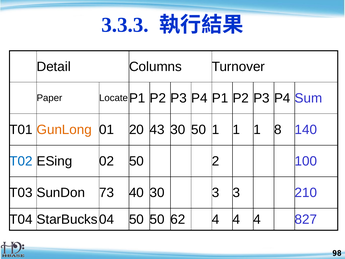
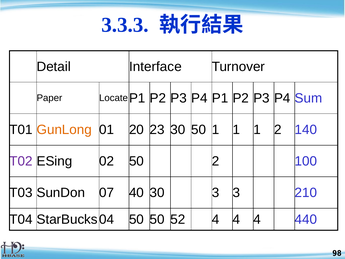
Columns: Columns -> Interface (155, 67)
43: 43 -> 23 (157, 130)
1 8: 8 -> 2 (278, 130)
T02 colour: blue -> purple (21, 161)
73: 73 -> 07 (107, 193)
62: 62 -> 52 (178, 219)
827: 827 -> 440 (306, 219)
